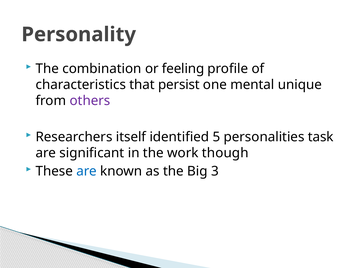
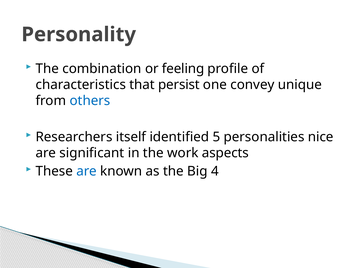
mental: mental -> convey (252, 85)
others colour: purple -> blue (90, 101)
task: task -> nice (321, 137)
though: though -> aspects (225, 153)
3: 3 -> 4 (215, 171)
